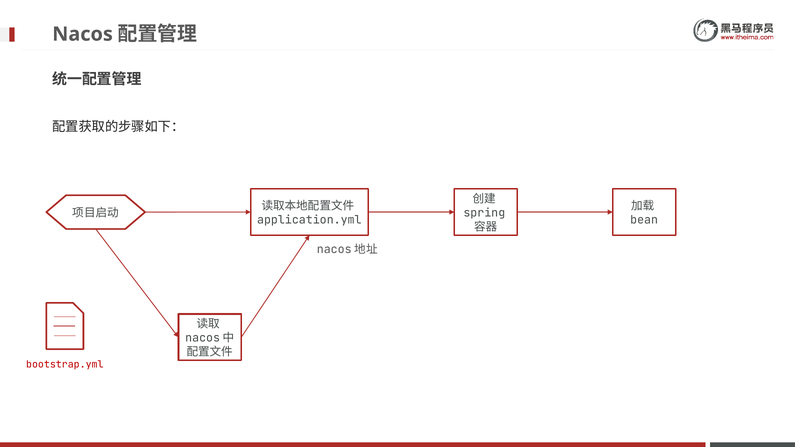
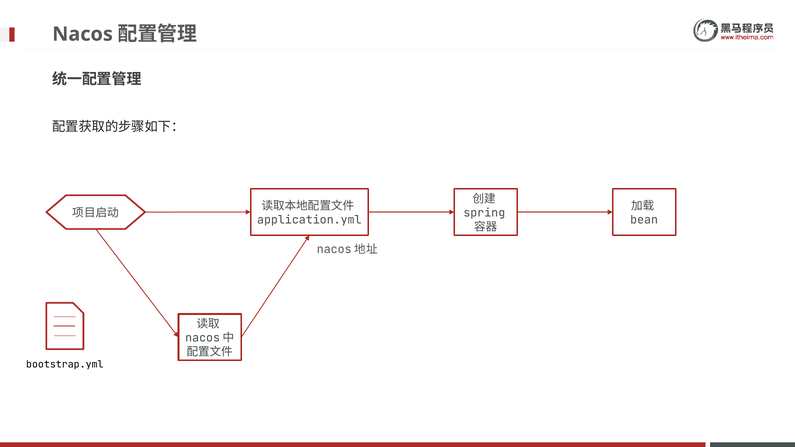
bootstrap.yml colour: red -> black (65, 365)
